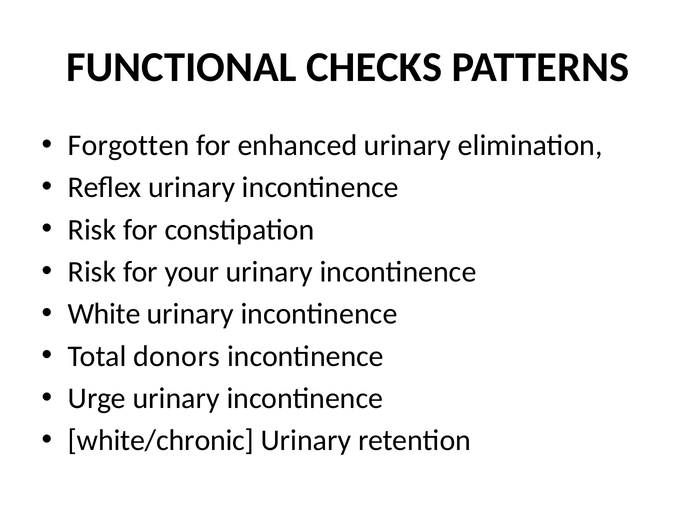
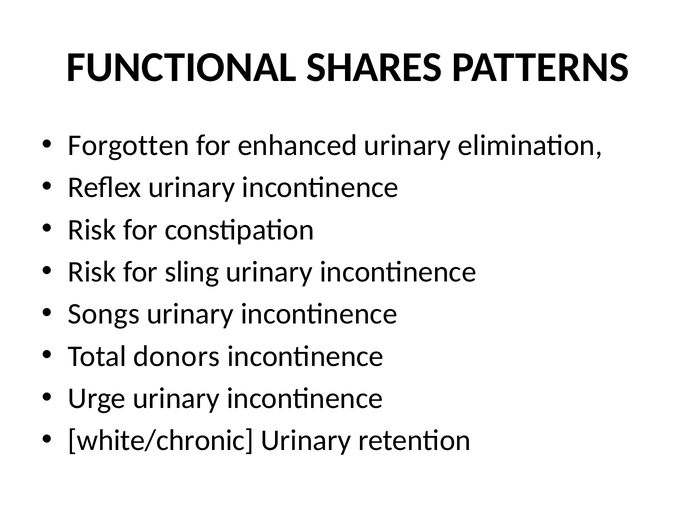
CHECKS: CHECKS -> SHARES (374, 67)
your: your -> sling (192, 272)
White: White -> Songs (104, 314)
